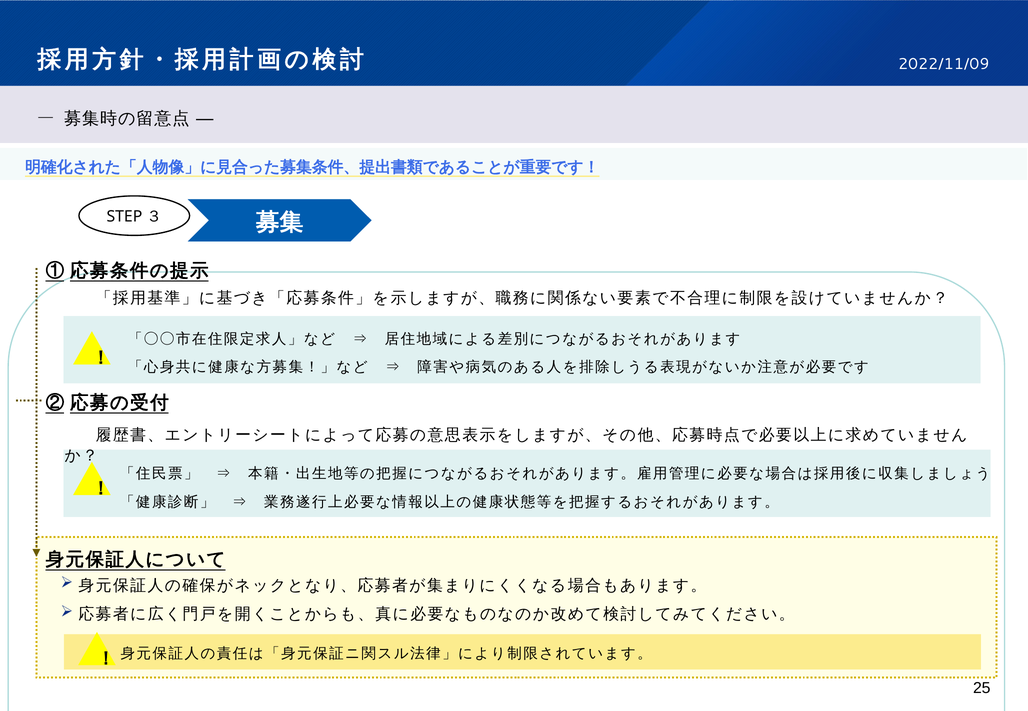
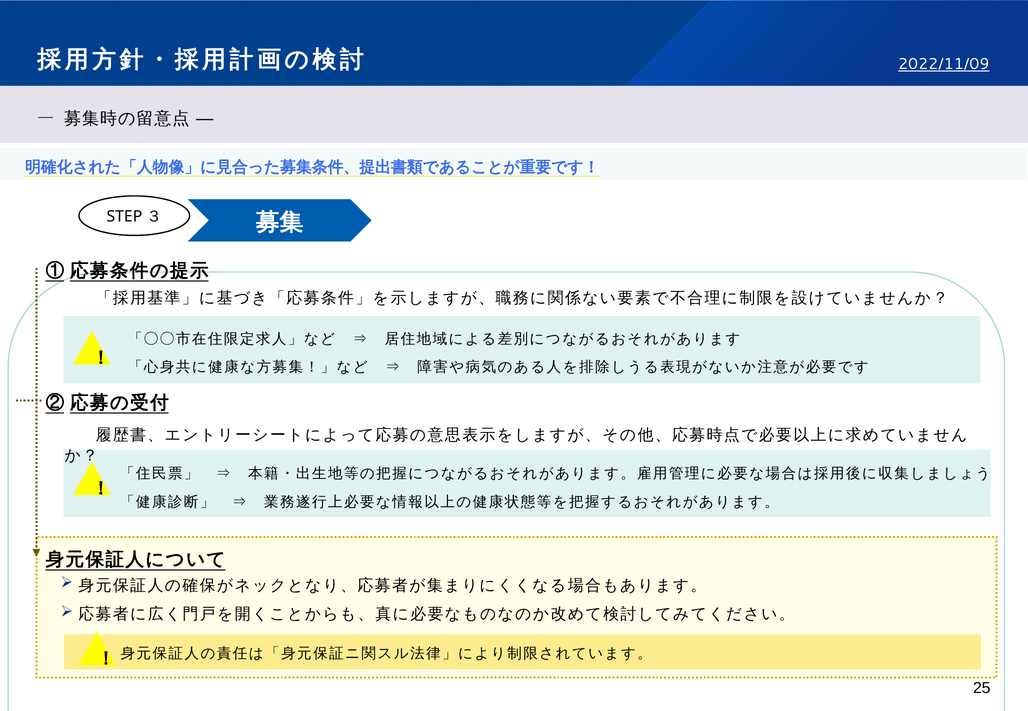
2022/11/09 underline: none -> present (944, 64)
